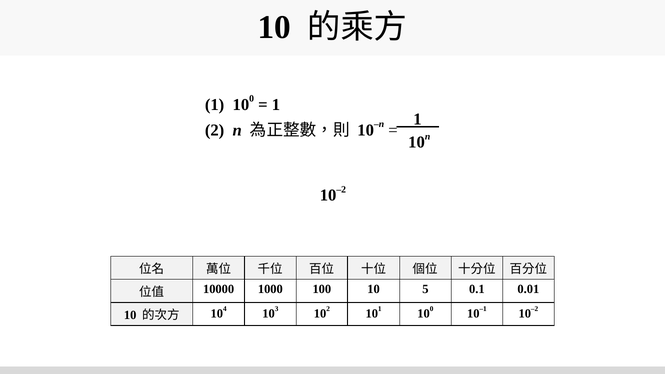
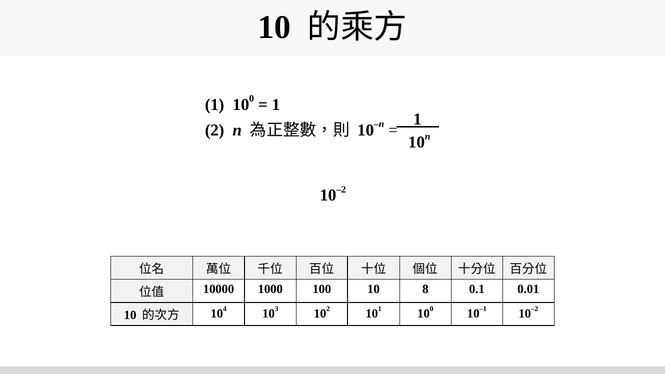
5: 5 -> 8 (425, 289)
